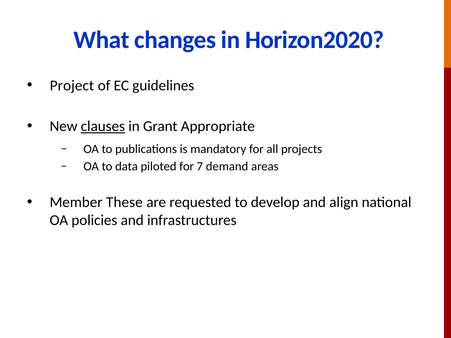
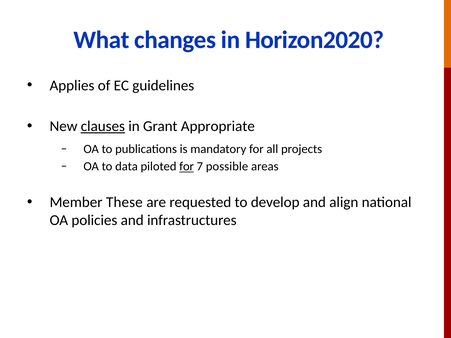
Project: Project -> Applies (72, 86)
for underline: none -> present (187, 167)
demand: demand -> possible (227, 167)
